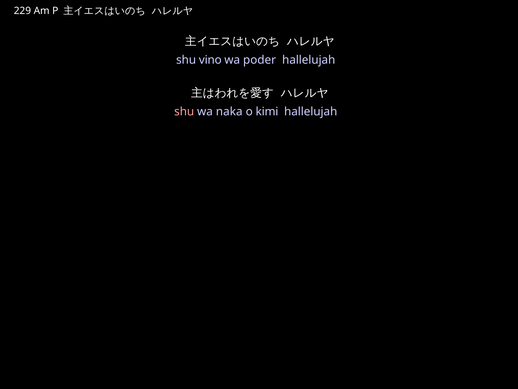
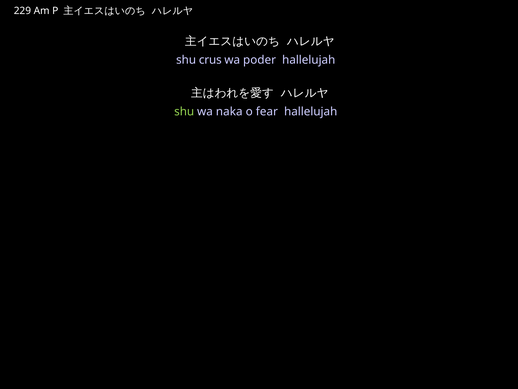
vino: vino -> crus (210, 60)
shu colour: pink -> light green (184, 112)
kimi: kimi -> fear (267, 112)
